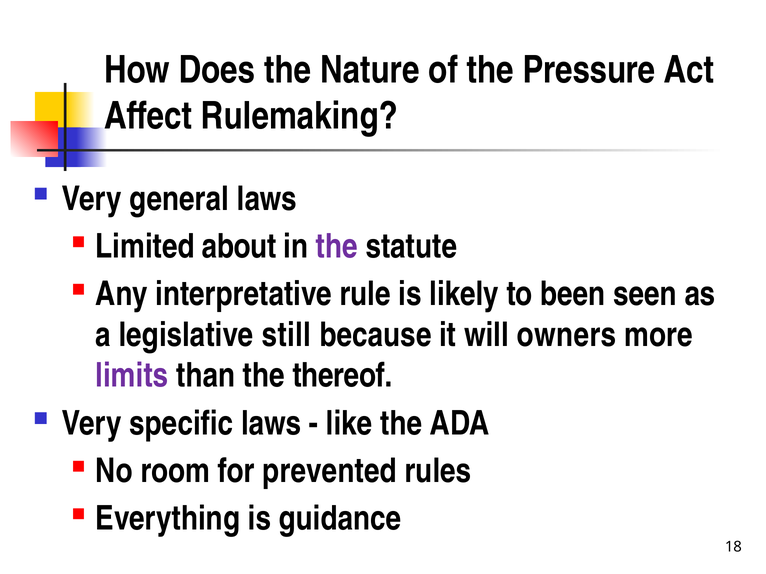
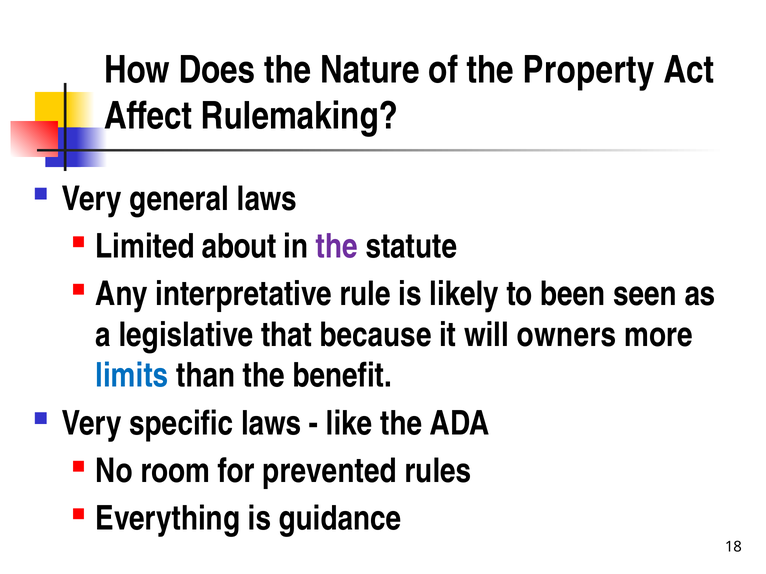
Pressure: Pressure -> Property (589, 70)
still: still -> that (287, 335)
limits colour: purple -> blue (132, 376)
thereof: thereof -> benefit (342, 376)
